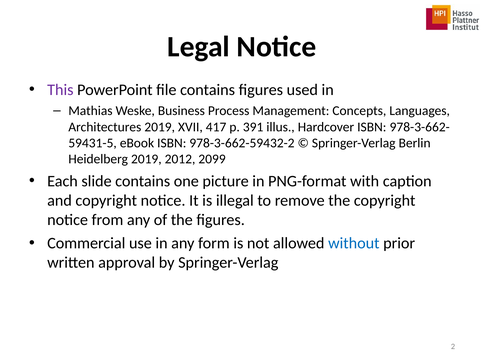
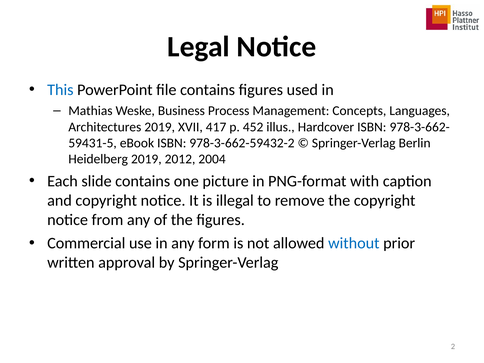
This colour: purple -> blue (60, 90)
391: 391 -> 452 (253, 127)
2099: 2099 -> 2004 (212, 159)
